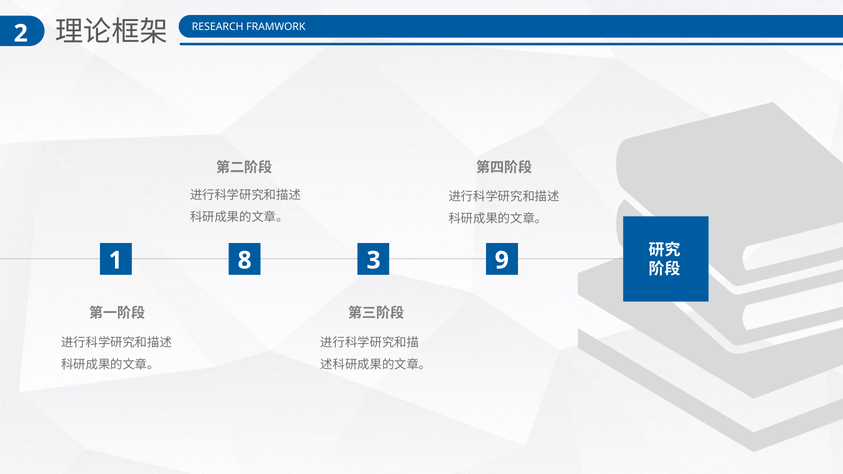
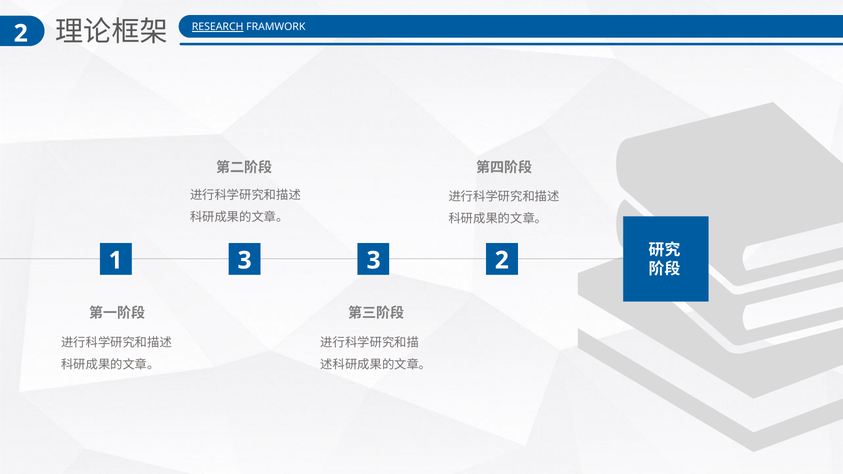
RESEARCH underline: none -> present (218, 27)
1 8: 8 -> 3 (245, 261)
3 9: 9 -> 2 (502, 260)
